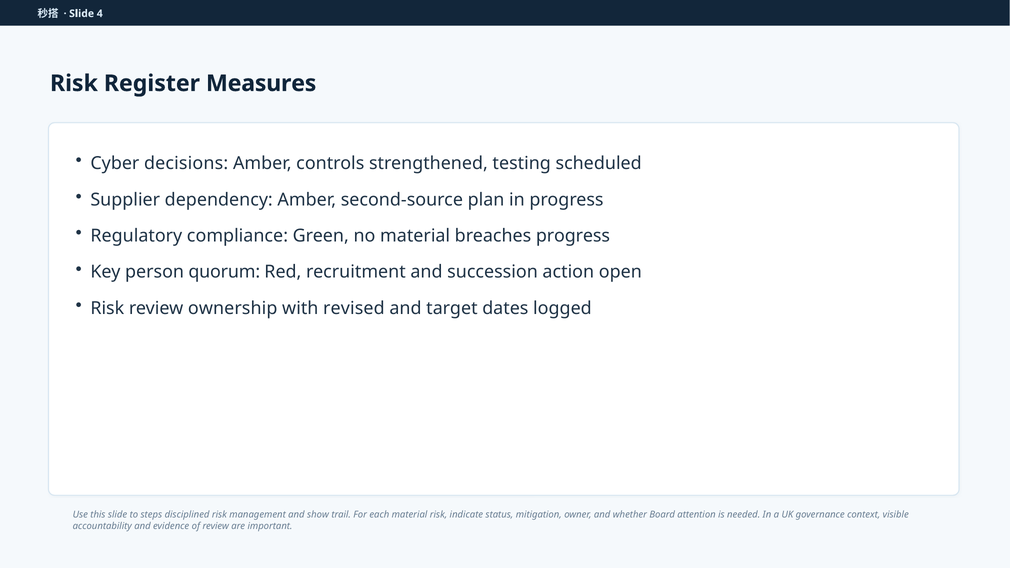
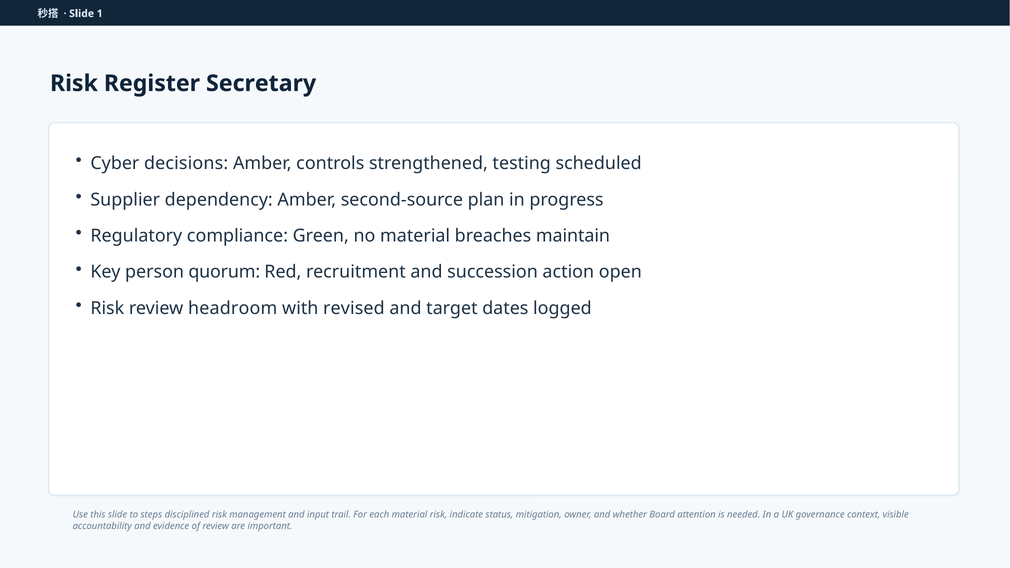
4: 4 -> 1 (100, 14)
Measures: Measures -> Secretary (261, 83)
breaches progress: progress -> maintain (573, 236)
ownership: ownership -> headroom (233, 308)
show: show -> input (318, 515)
